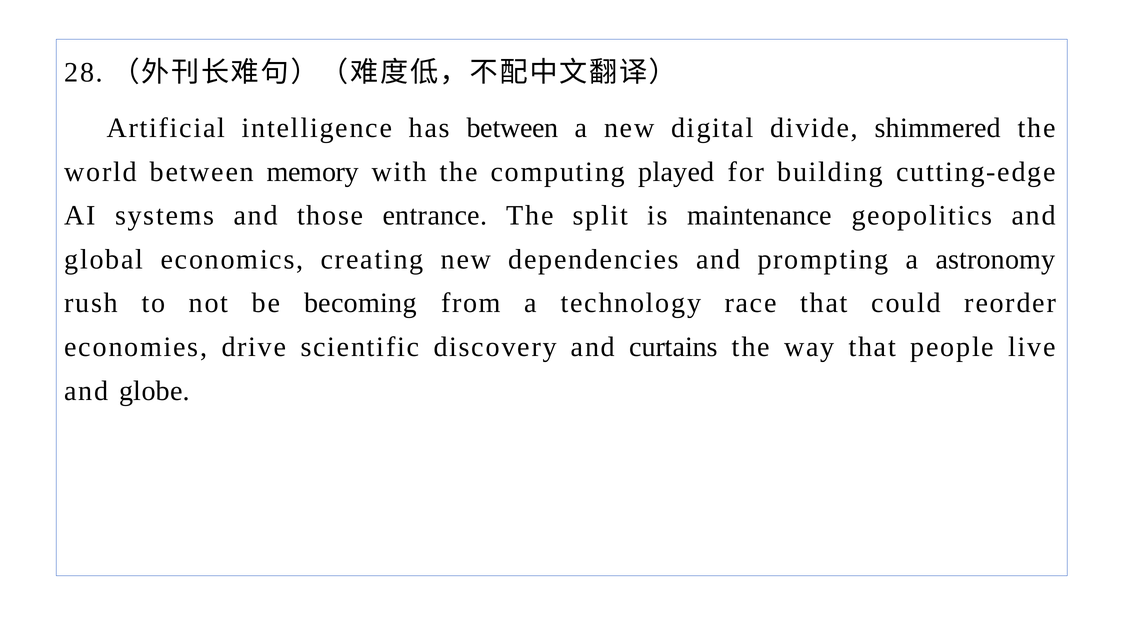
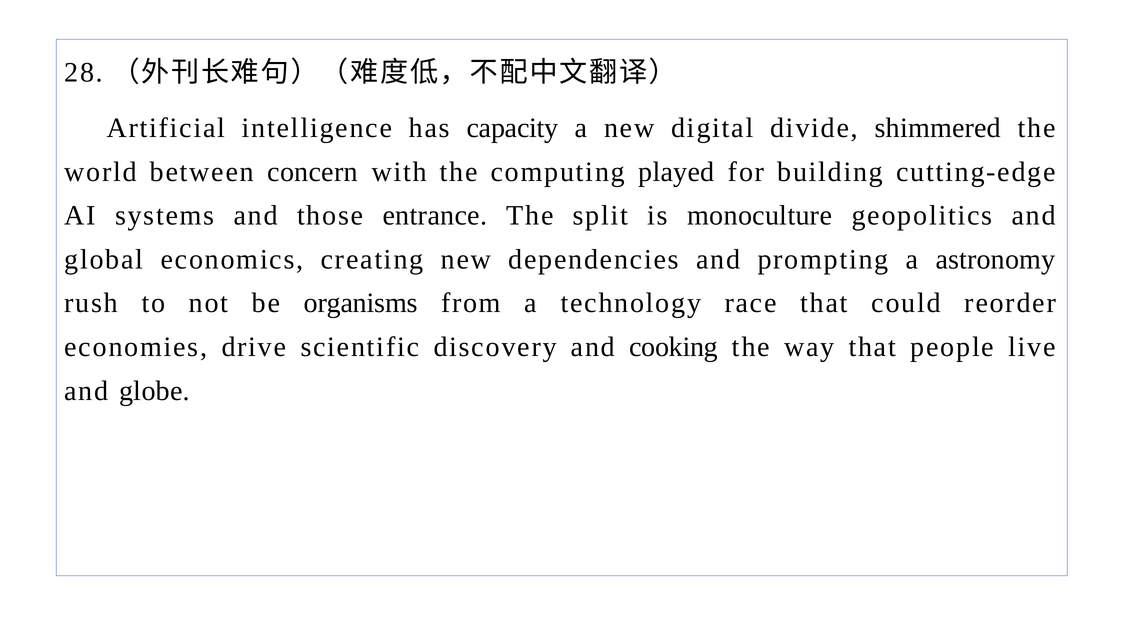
has between: between -> capacity (513, 128)
memory: memory -> concern (313, 172)
maintenance: maintenance -> monoculture (760, 216)
becoming: becoming -> organisms (361, 303)
curtains: curtains -> cooking (674, 347)
